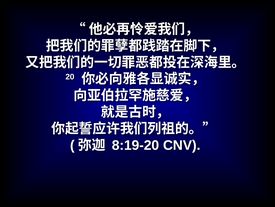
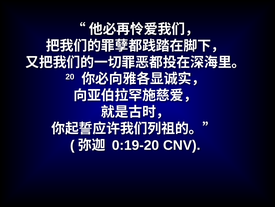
8:19-20: 8:19-20 -> 0:19-20 (136, 145)
